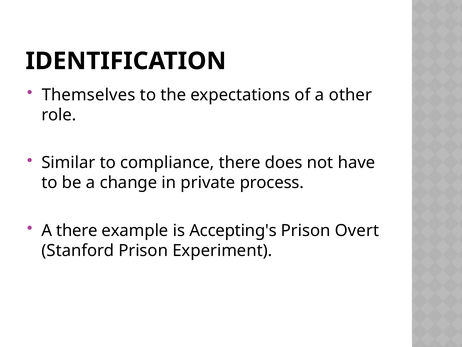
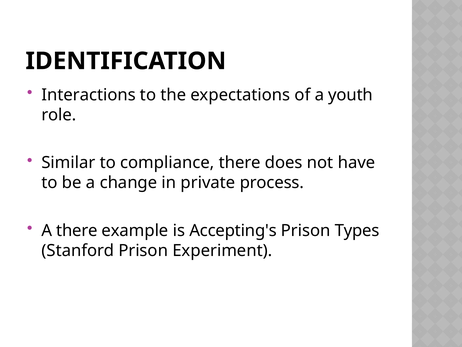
Themselves: Themselves -> Interactions (89, 95)
other: other -> youth (351, 95)
Overt: Overt -> Types (357, 230)
